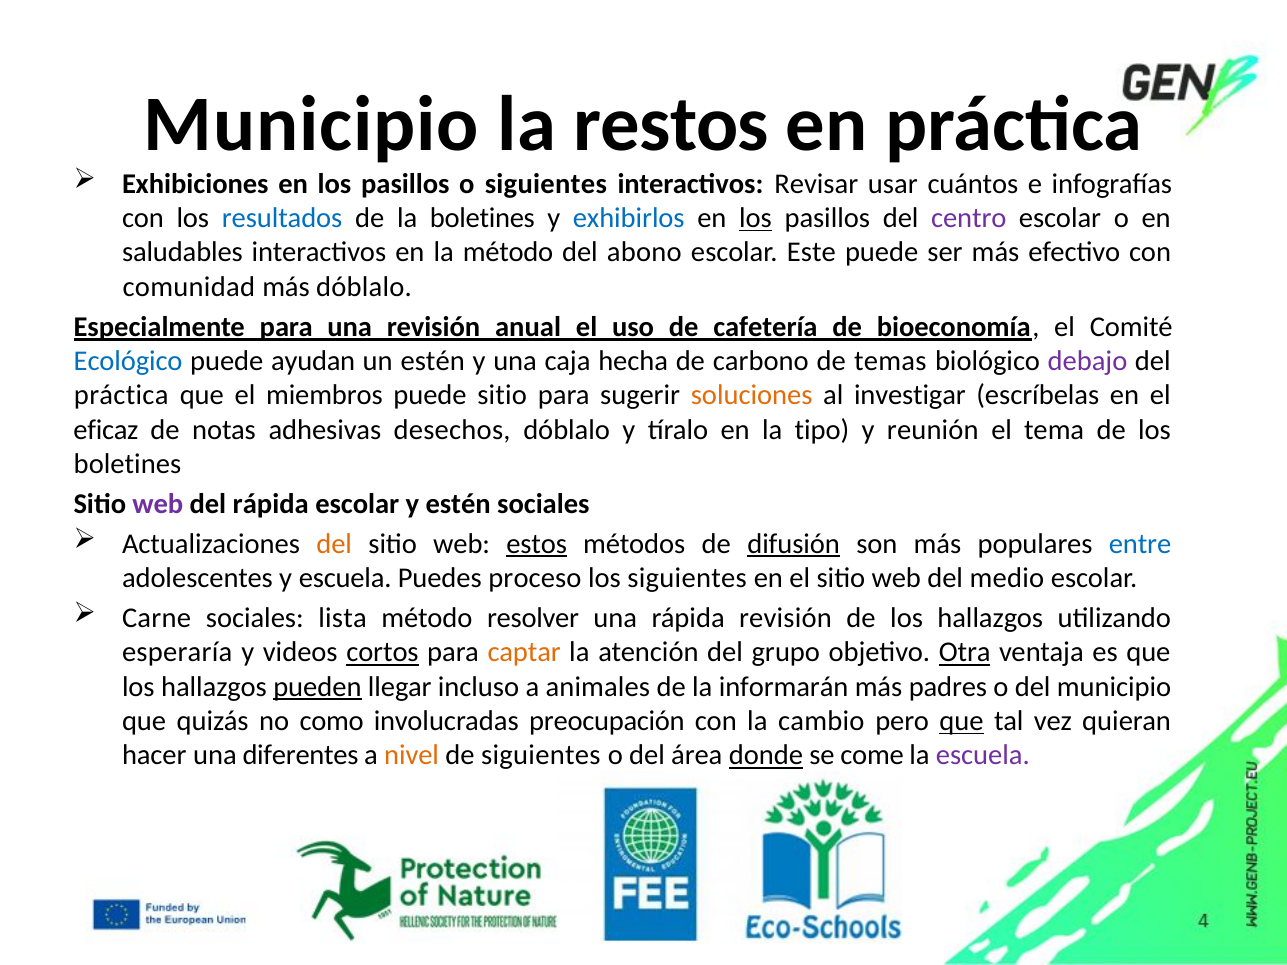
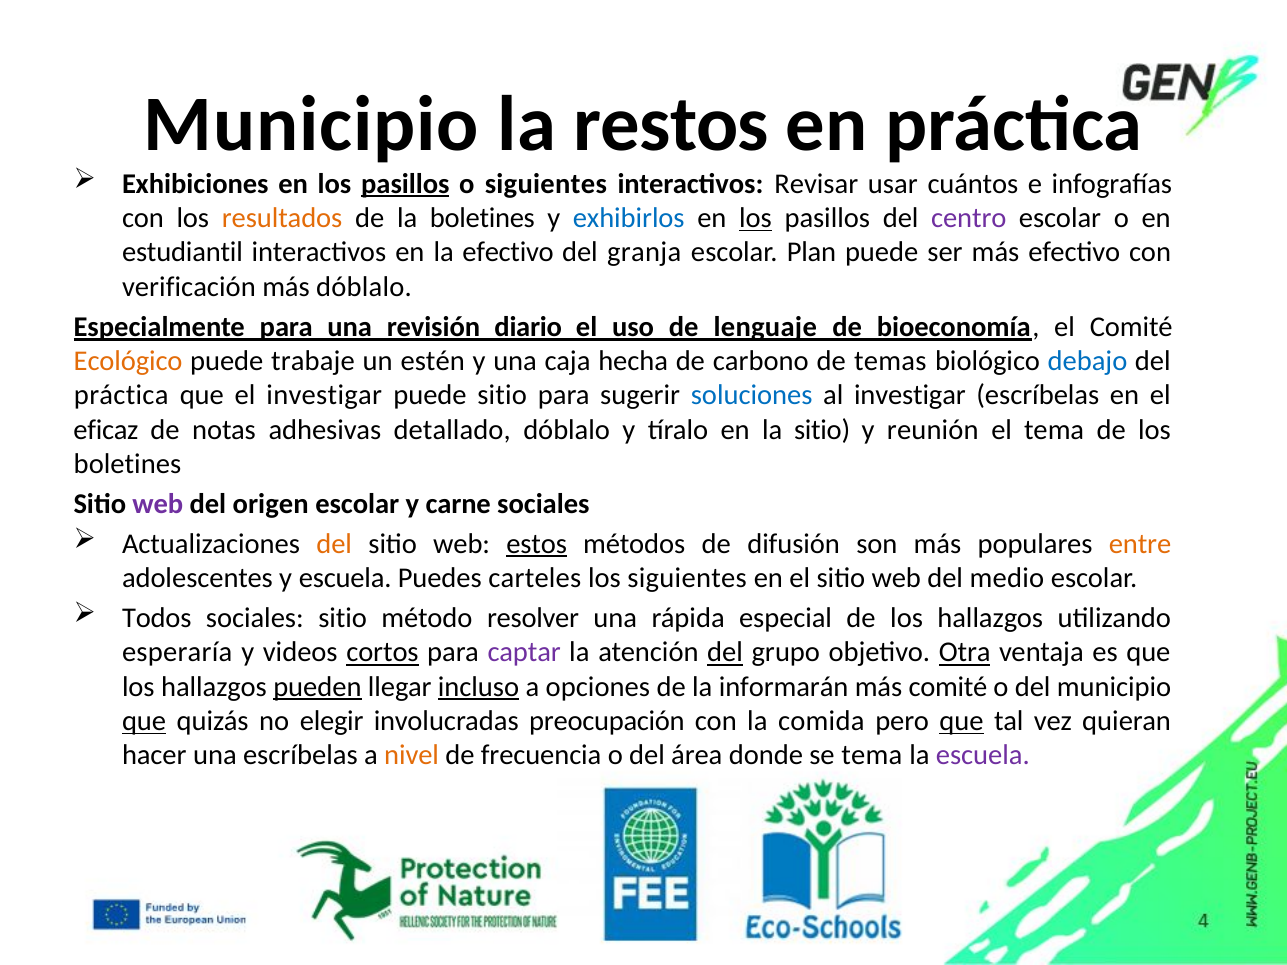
pasillos underline: none -> present (405, 184)
resultados colour: blue -> orange (282, 218)
saludables: saludables -> estudiantil (182, 252)
la método: método -> efectivo (508, 252)
abono: abono -> granja (644, 252)
Este: Este -> Plan (811, 252)
comunidad: comunidad -> verificación (189, 287)
anual: anual -> diario (528, 327)
cafetería: cafetería -> lenguaje (765, 327)
Ecológico colour: blue -> orange (128, 361)
ayudan: ayudan -> trabaje (313, 361)
debajo colour: purple -> blue (1087, 361)
el miembros: miembros -> investigar (324, 395)
soluciones colour: orange -> blue (752, 395)
desechos: desechos -> detallado (452, 430)
la tipo: tipo -> sitio (822, 430)
del rápida: rápida -> origen (271, 504)
y estén: estén -> carne (458, 504)
difusión underline: present -> none (794, 544)
entre colour: blue -> orange (1140, 544)
proceso: proceso -> carteles (535, 578)
Carne: Carne -> Todos (157, 618)
sociales lista: lista -> sitio (343, 618)
rápida revisión: revisión -> especial (786, 618)
captar colour: orange -> purple (524, 653)
del underline: none -> present (725, 653)
incluso underline: none -> present (479, 687)
animales: animales -> opciones (598, 687)
más padres: padres -> comité (948, 687)
que underline: none -> present (144, 721)
como: como -> elegir (332, 721)
cambio: cambio -> comida (821, 721)
una diferentes: diferentes -> escríbelas (300, 756)
de siguientes: siguientes -> frecuencia (541, 756)
donde underline: present -> none (766, 756)
se come: come -> tema (872, 756)
